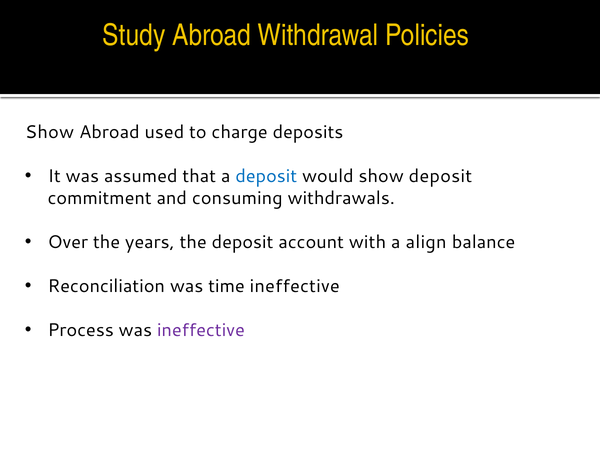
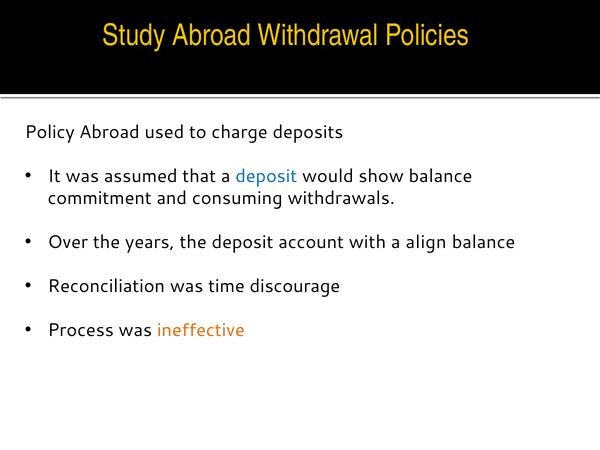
Show: Show -> Policy (50, 132)
show deposit: deposit -> balance (441, 176)
time ineffective: ineffective -> discourage (295, 286)
ineffective colour: purple -> orange (201, 330)
